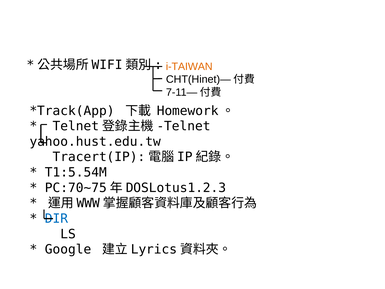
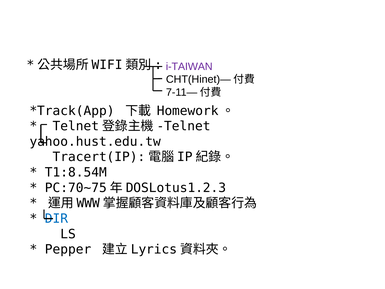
i-TAIWAN colour: orange -> purple (189, 66)
T1:5.54M: T1:5.54M -> T1:8.54M (76, 172)
Google: Google -> Pepper (68, 249)
